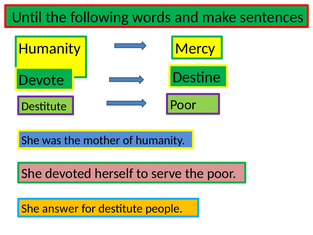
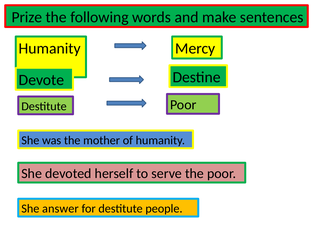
Until: Until -> Prize (27, 17)
